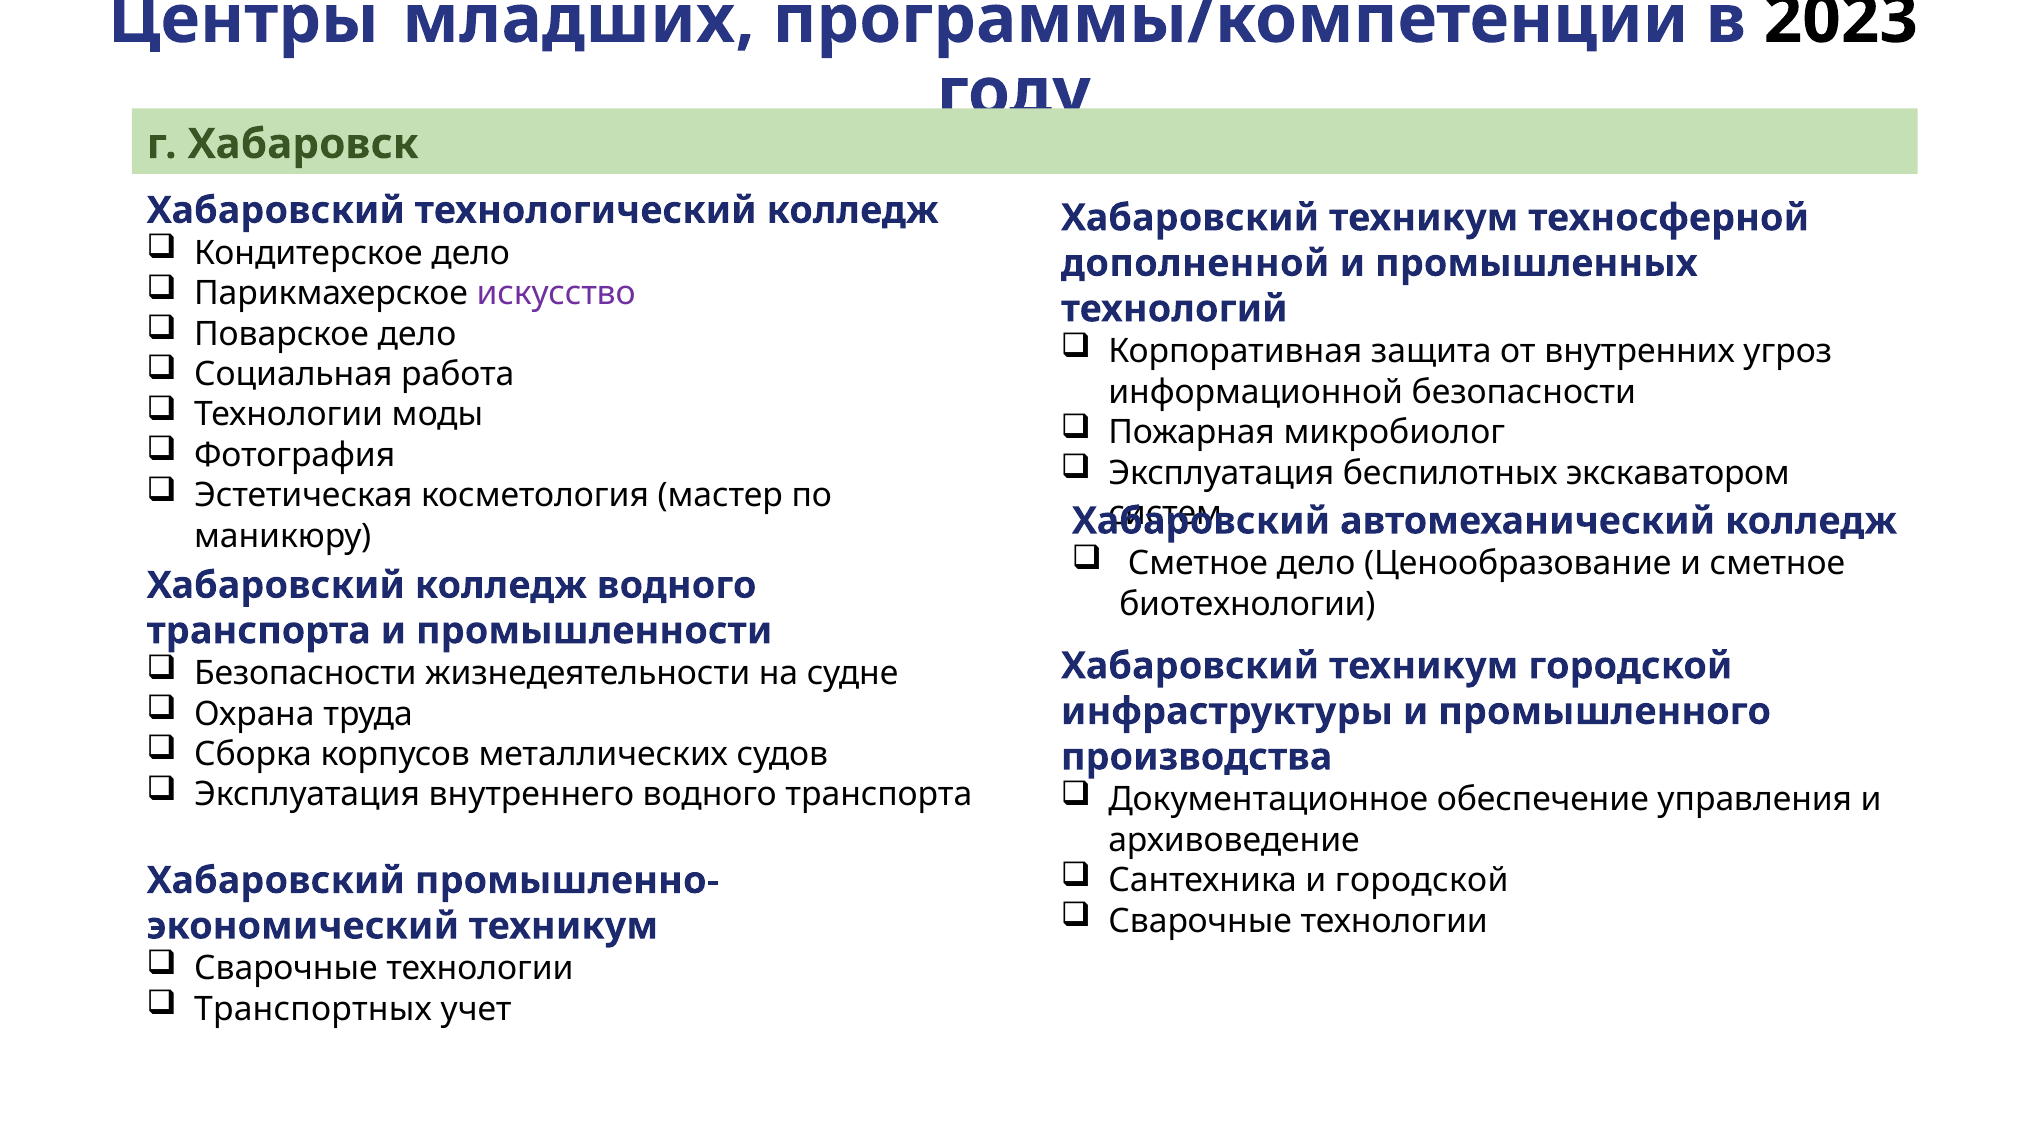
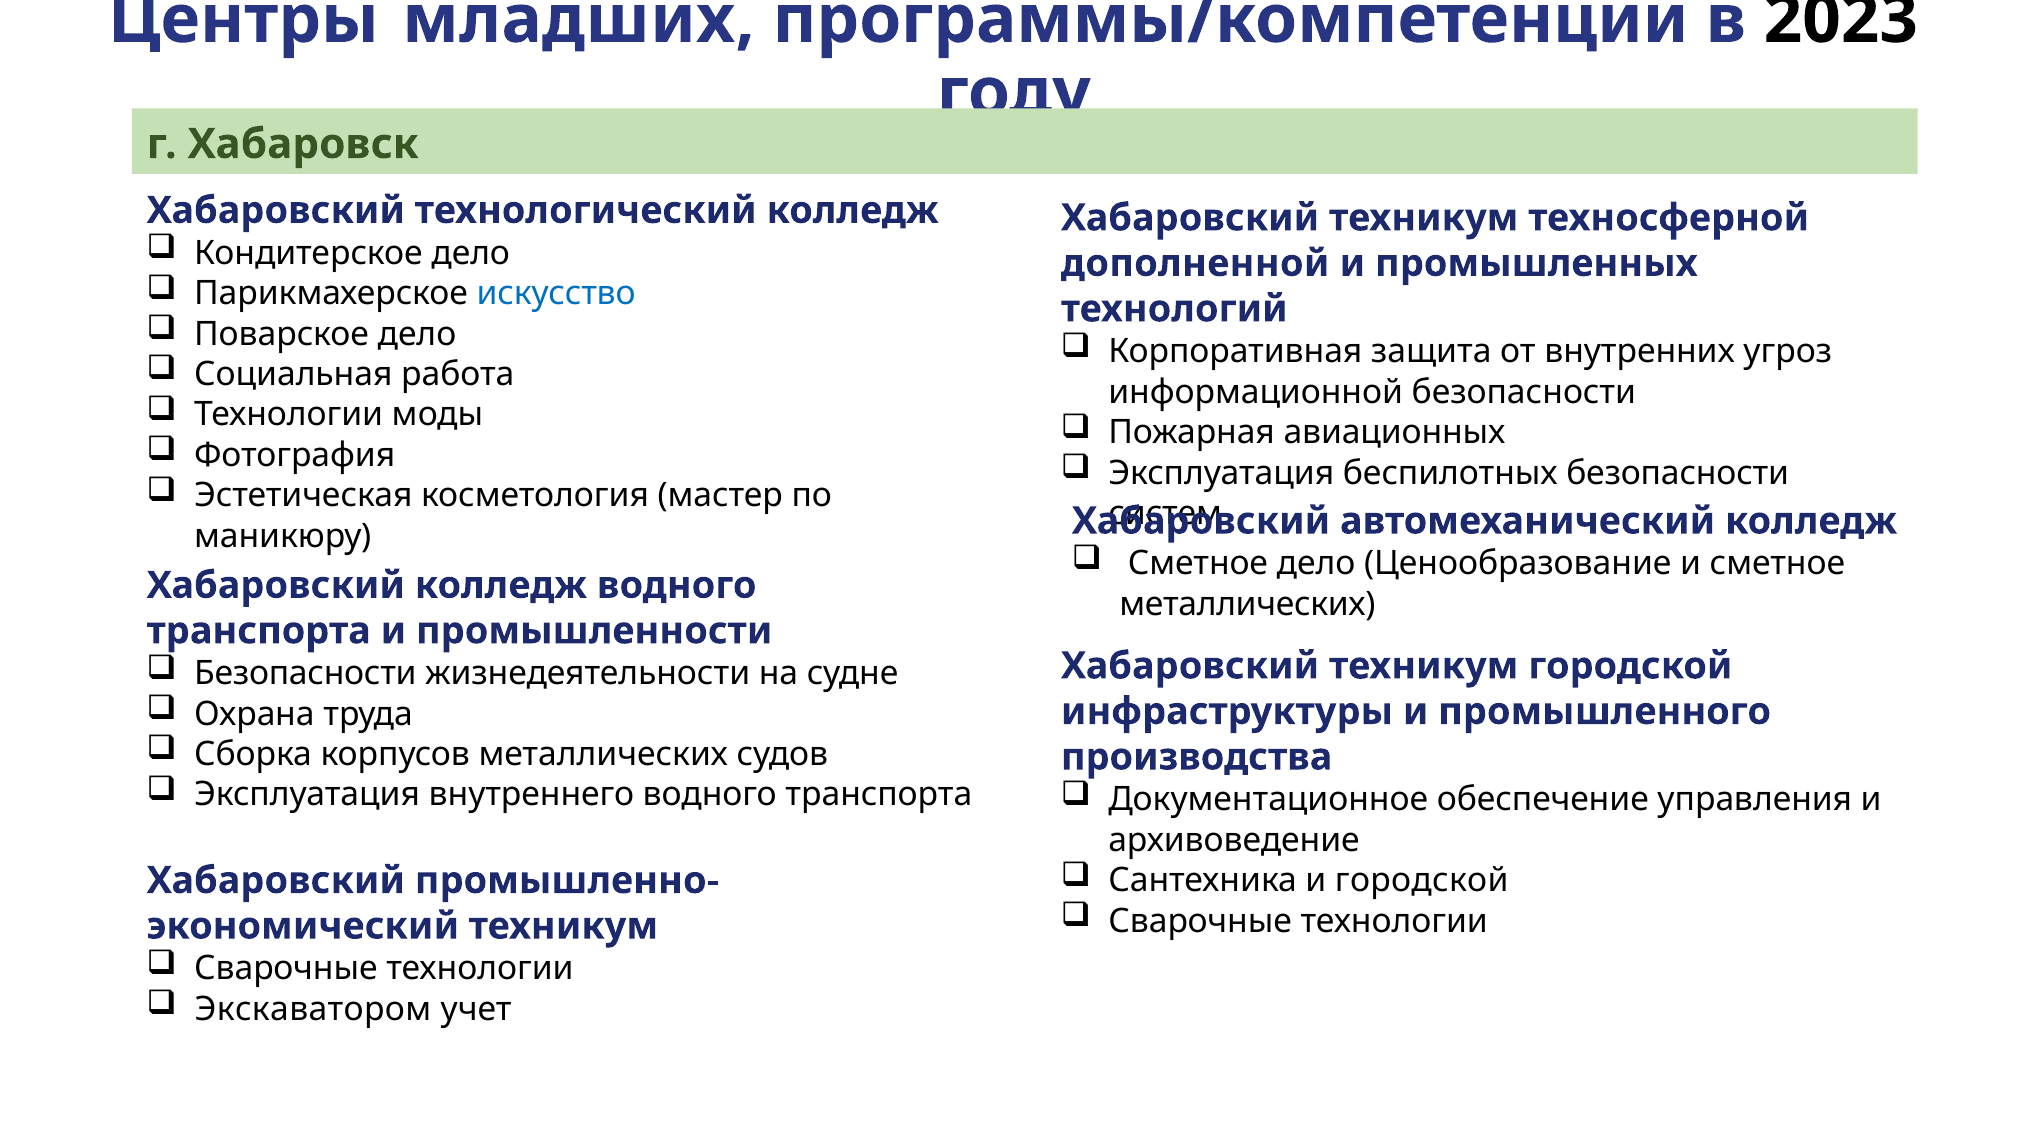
искусство colour: purple -> blue (556, 294)
микробиолог: микробиолог -> авиационных (1394, 433)
беспилотных экскаватором: экскаватором -> безопасности (1678, 473)
биотехнологии: биотехнологии -> металлических (1247, 604)
Транспортных: Транспортных -> Экскаватором (313, 1010)
